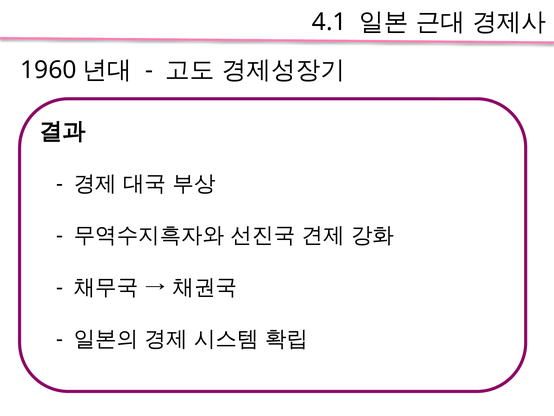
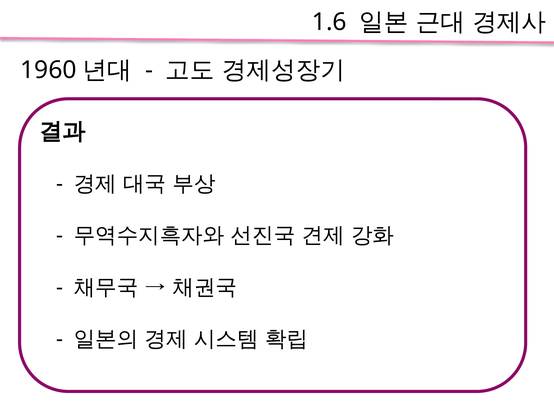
4.1: 4.1 -> 1.6 (329, 22)
